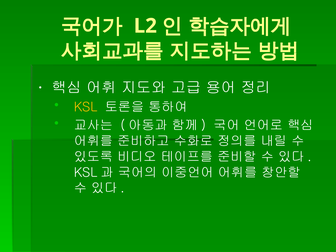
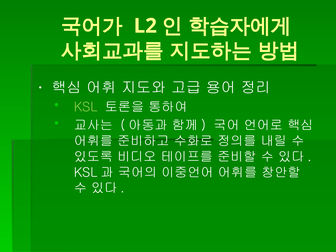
KSL colour: yellow -> light green (86, 107)
